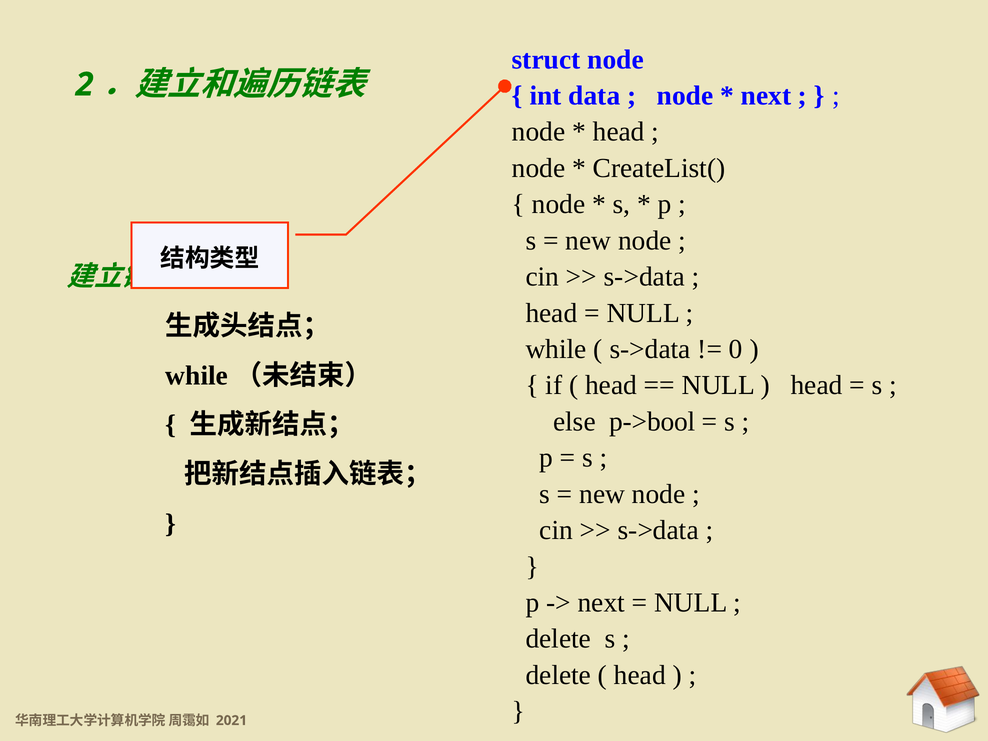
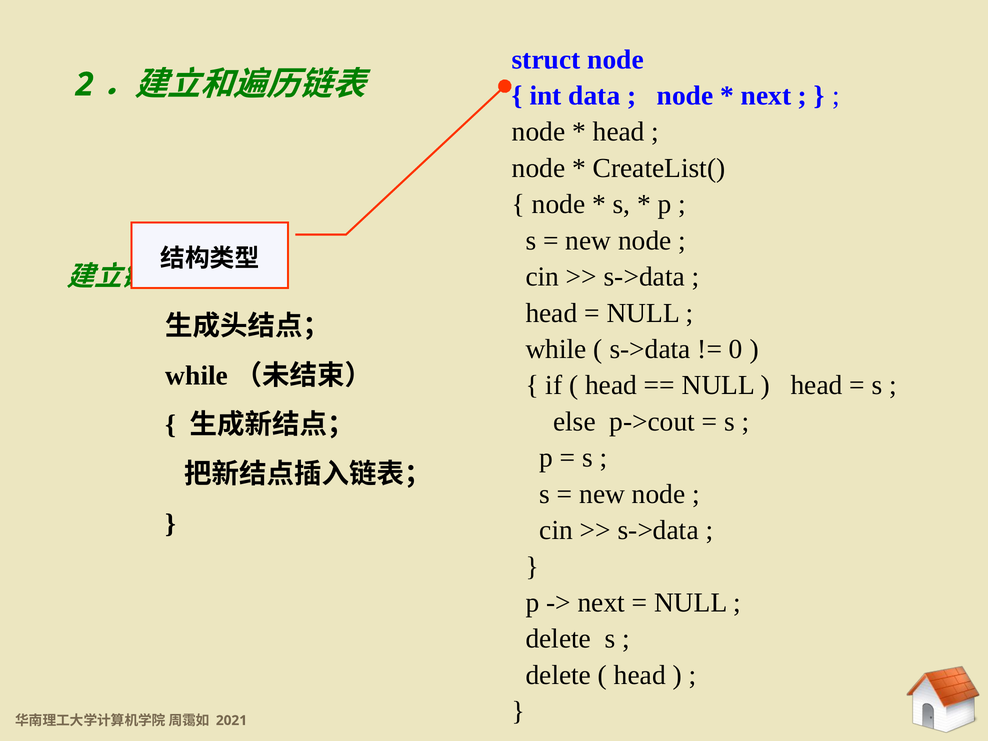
p->bool: p->bool -> p->cout (652, 422)
